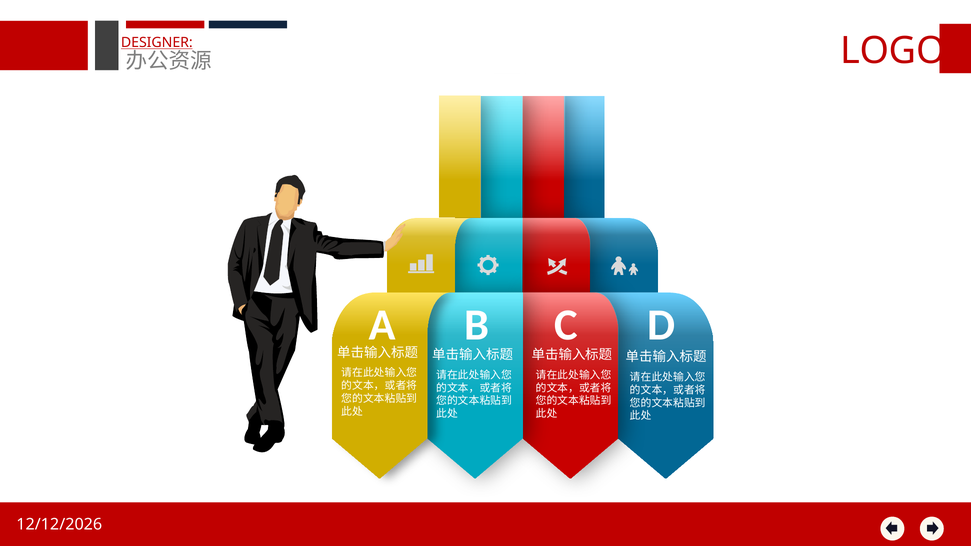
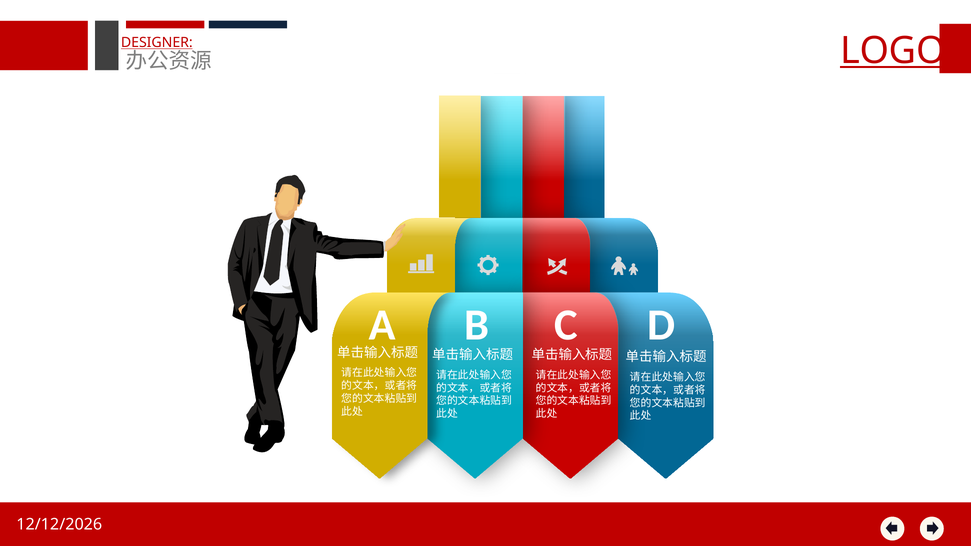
LOGO underline: none -> present (893, 51)
